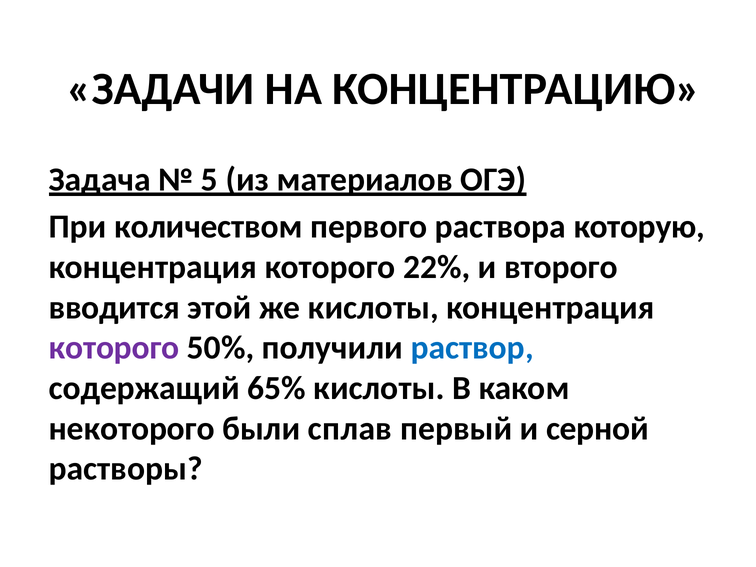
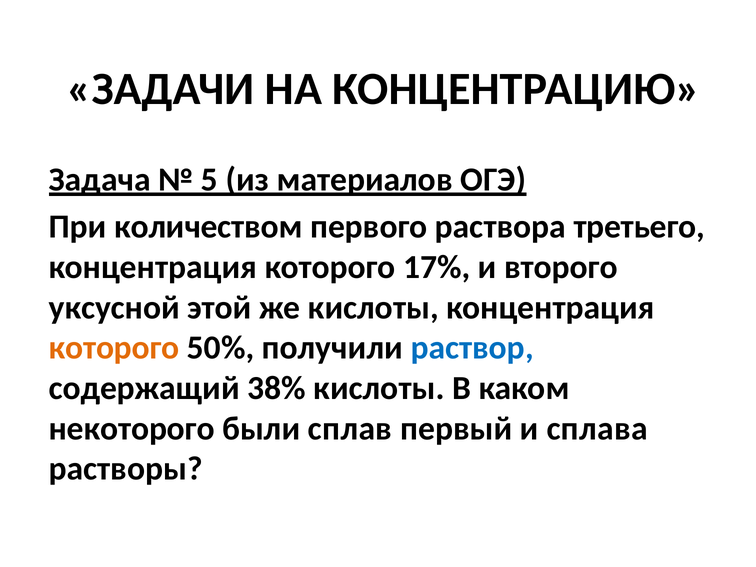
которую: которую -> третьего (639, 227)
22%: 22% -> 17% (437, 267)
вводится: вводится -> уксусной (114, 307)
которого colour: purple -> orange (114, 348)
65%: 65% -> 38% (277, 388)
серной: серной -> сплава (597, 428)
